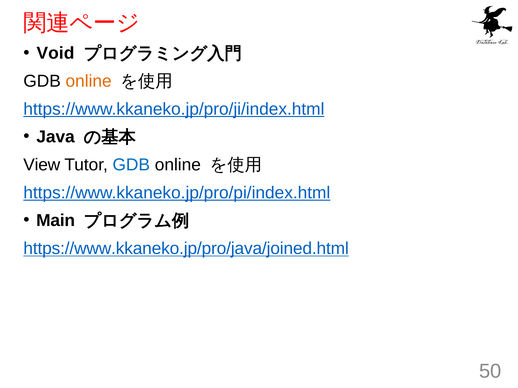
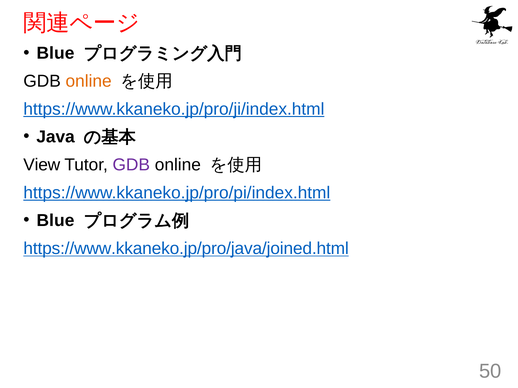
Void: Void -> Blue (55, 53)
GDB colour: blue -> purple (131, 165)
Main: Main -> Blue (55, 221)
